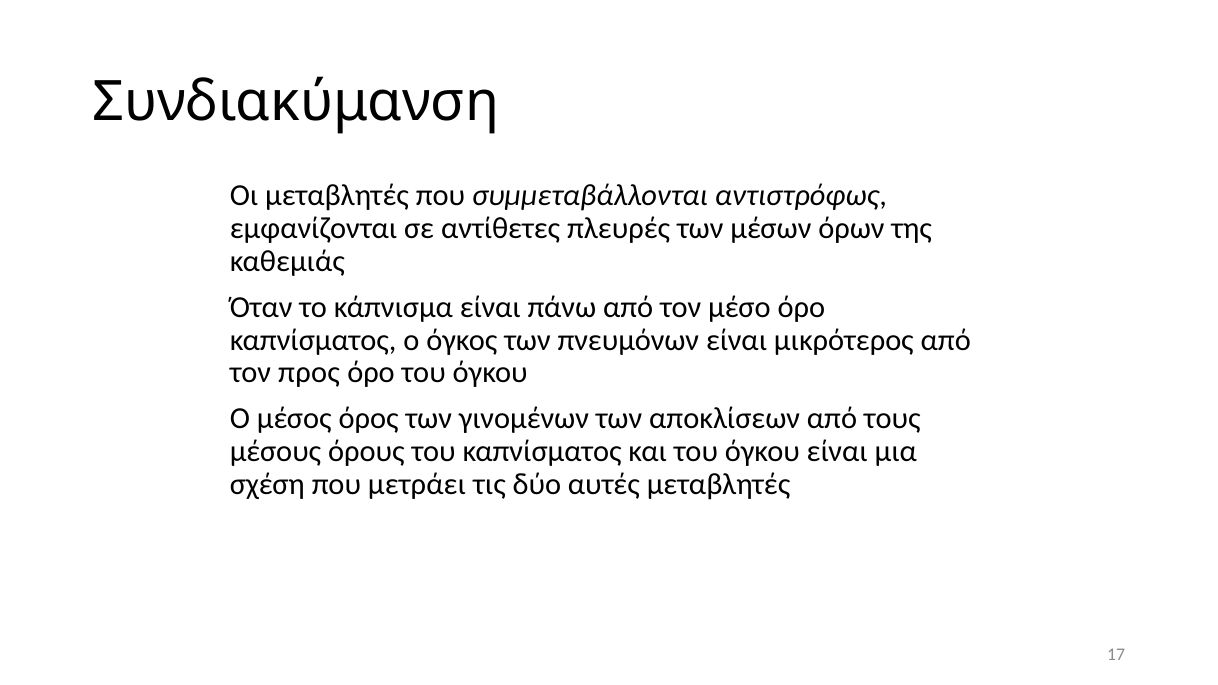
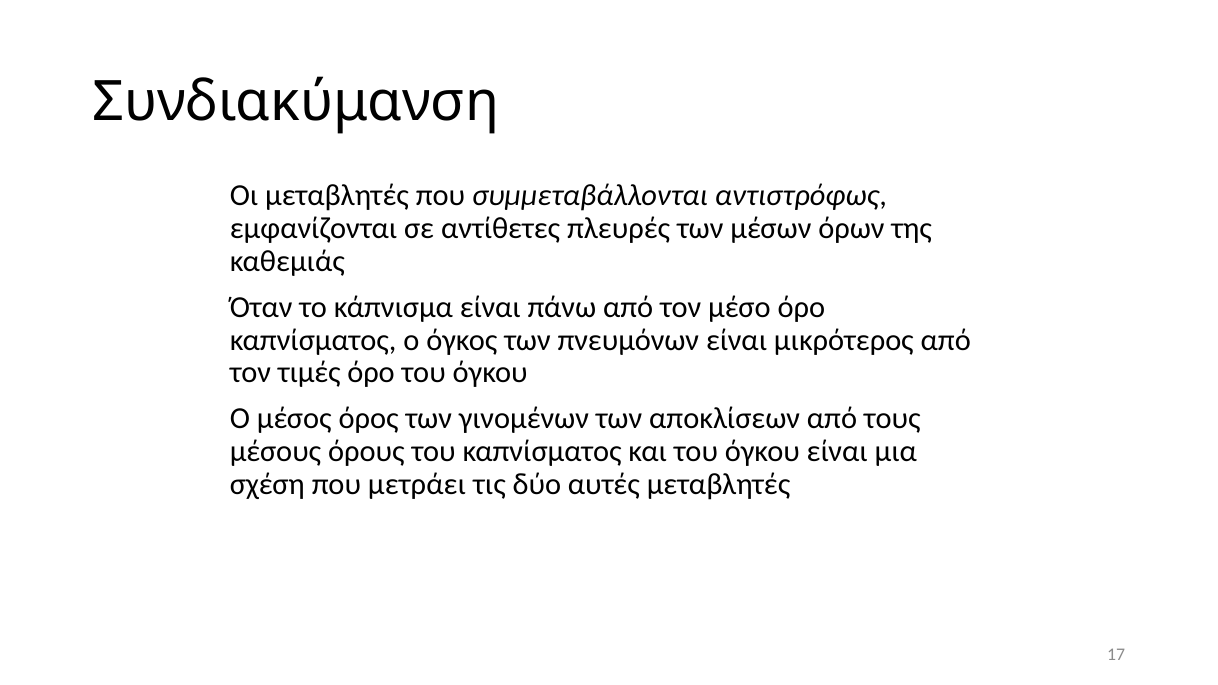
προς: προς -> τιμές (309, 373)
